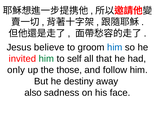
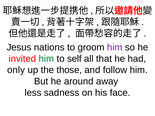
believe: believe -> nations (49, 47)
him colour: blue -> purple (115, 47)
destiny: destiny -> around (79, 81)
also: also -> less (33, 93)
